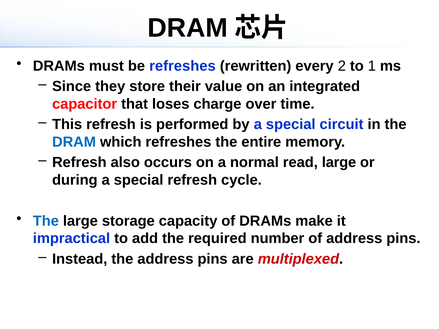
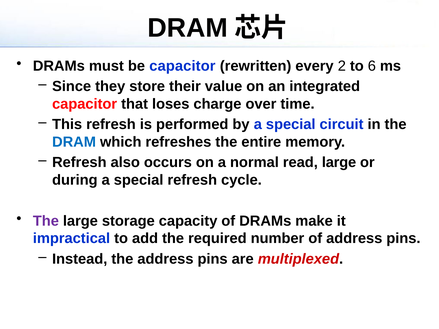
be refreshes: refreshes -> capacitor (182, 66)
1: 1 -> 6 (372, 66)
The colour: blue -> purple (46, 221)
